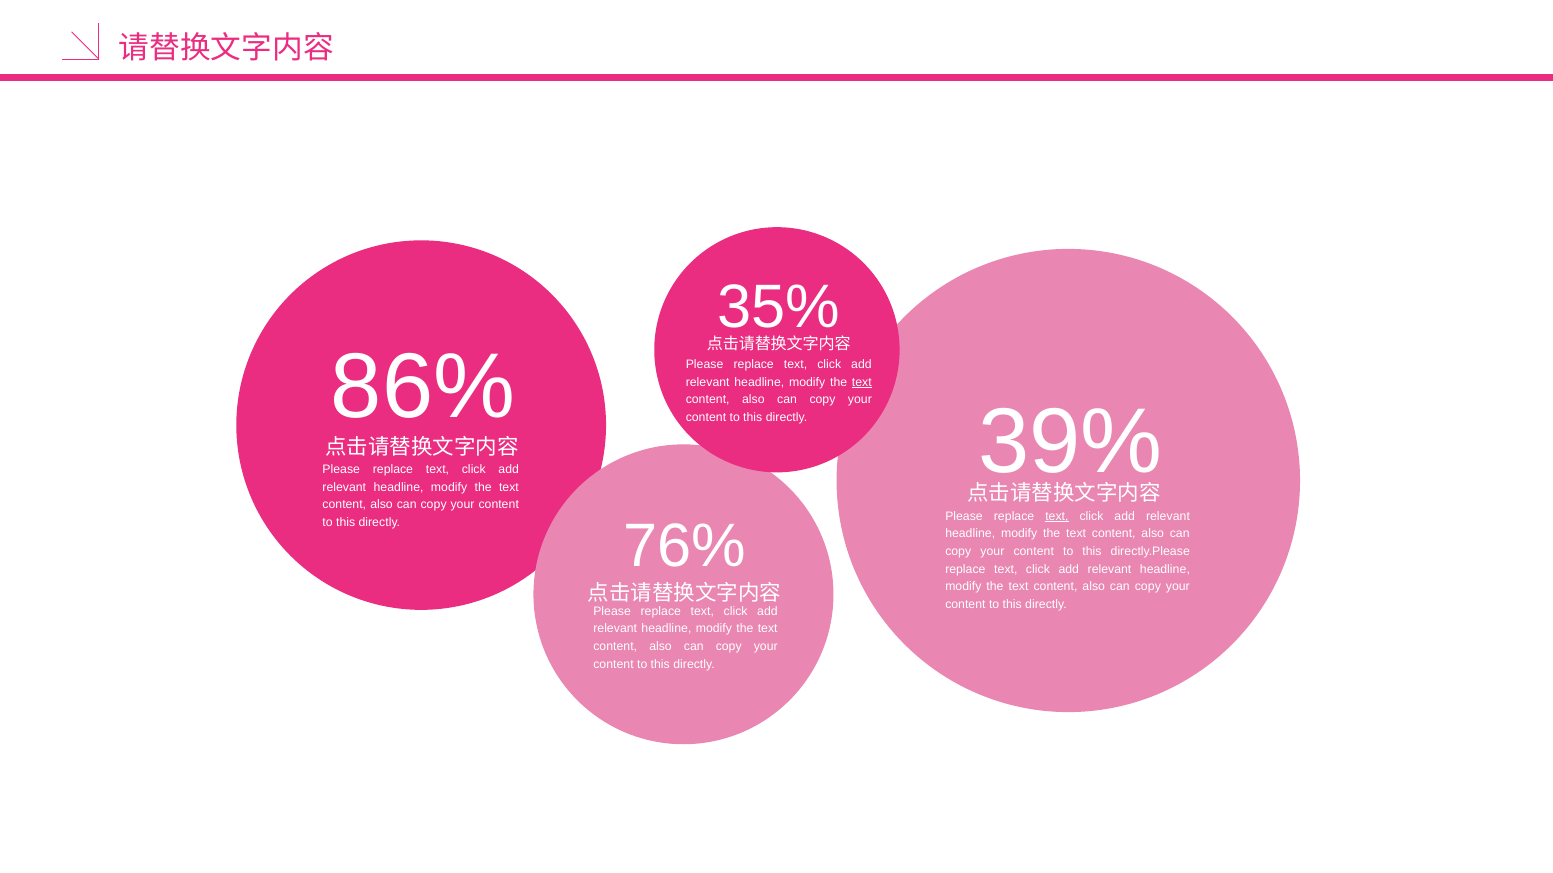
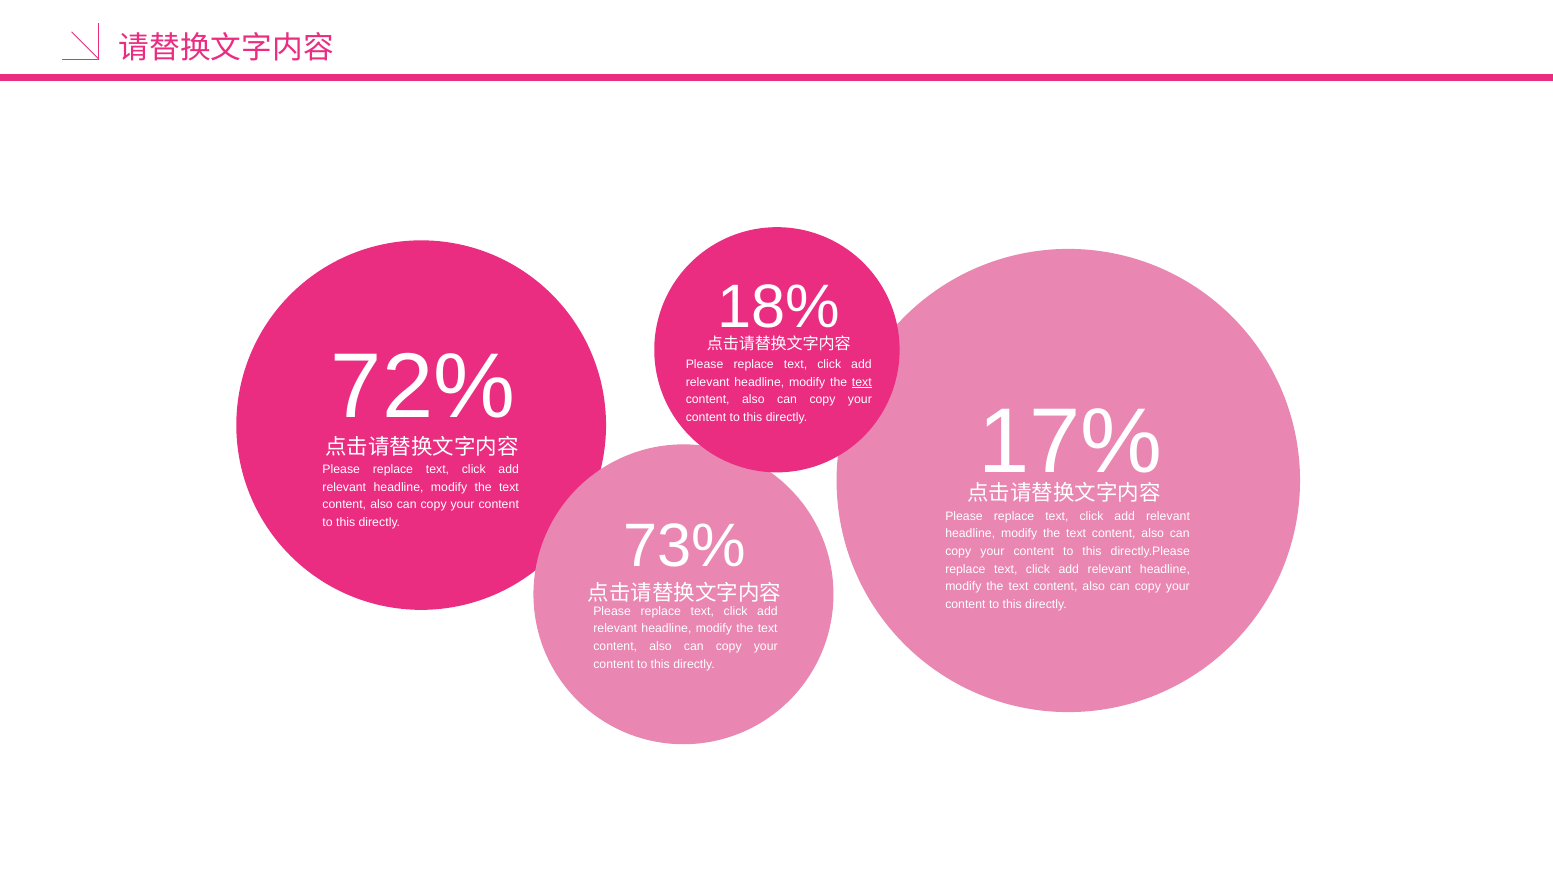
35%: 35% -> 18% (779, 307)
86%: 86% -> 72% (423, 388)
39%: 39% -> 17% (1070, 442)
text underline: present -> none (1057, 517)
76%: 76% -> 73% (685, 547)
